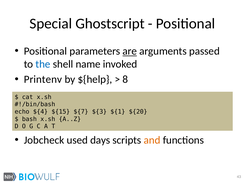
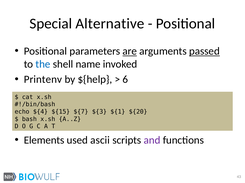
Ghostscript: Ghostscript -> Alternative (110, 24)
passed underline: none -> present (204, 51)
8: 8 -> 6 (125, 80)
Jobcheck: Jobcheck -> Elements (44, 141)
days: days -> ascii (100, 141)
and colour: orange -> purple (152, 141)
